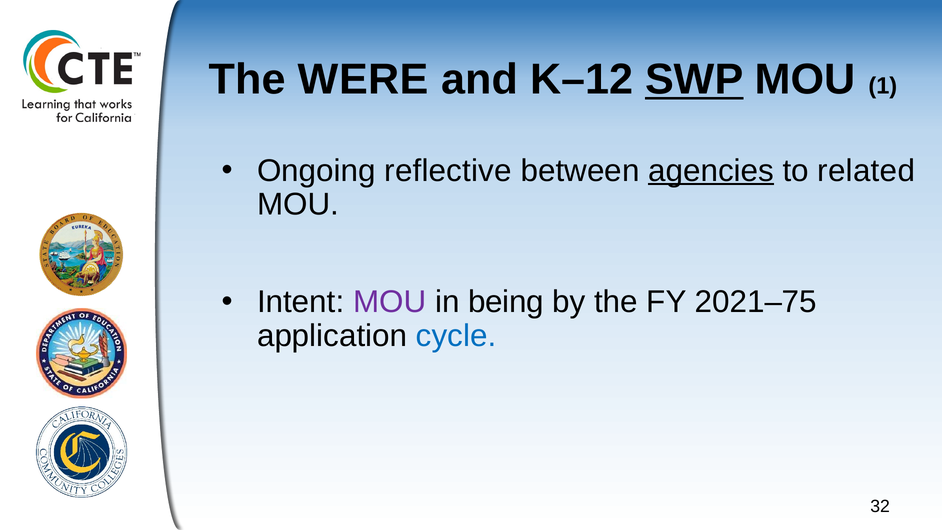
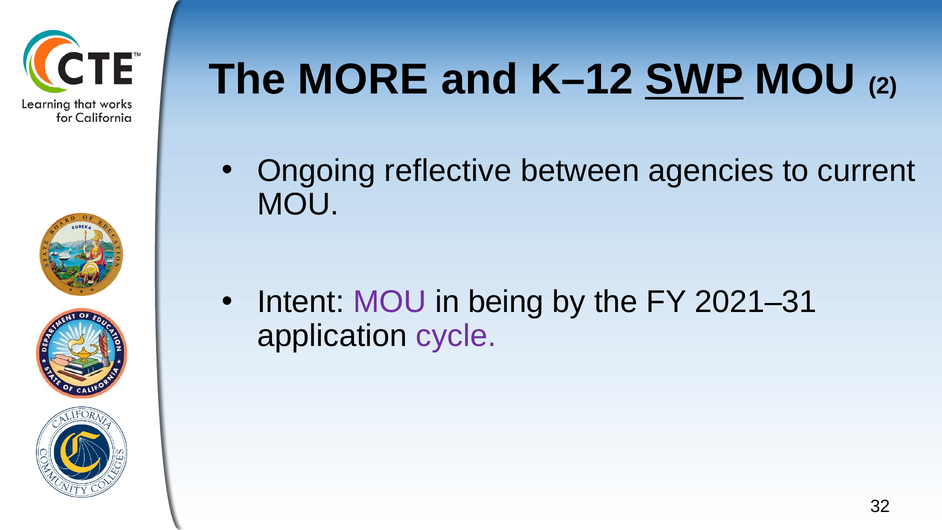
WERE: WERE -> MORE (363, 80)
1: 1 -> 2 (883, 86)
agencies underline: present -> none (711, 171)
related: related -> current (866, 171)
2021–75: 2021–75 -> 2021–31 (756, 302)
cycle colour: blue -> purple (456, 336)
